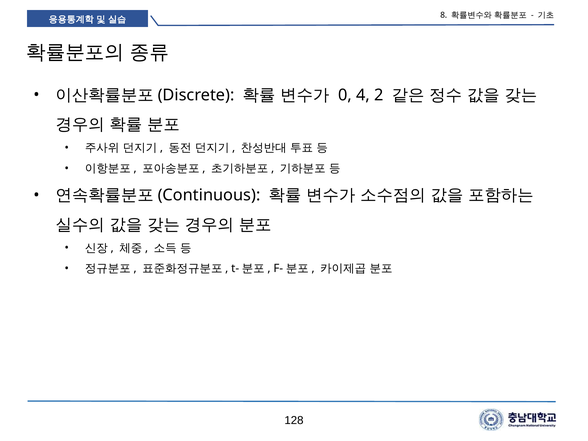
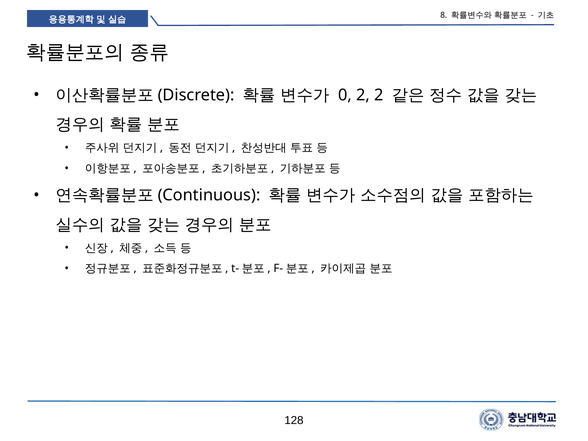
0 4: 4 -> 2 (363, 95)
